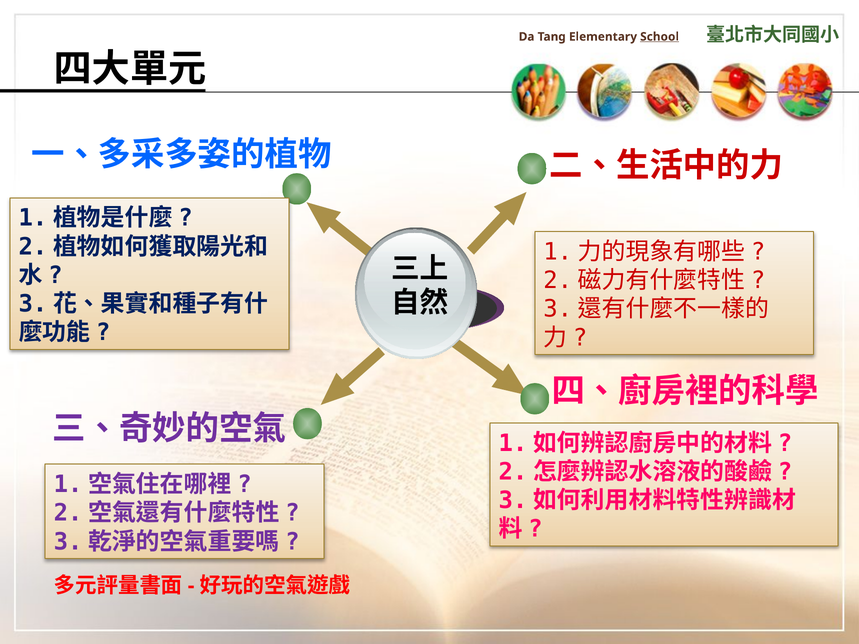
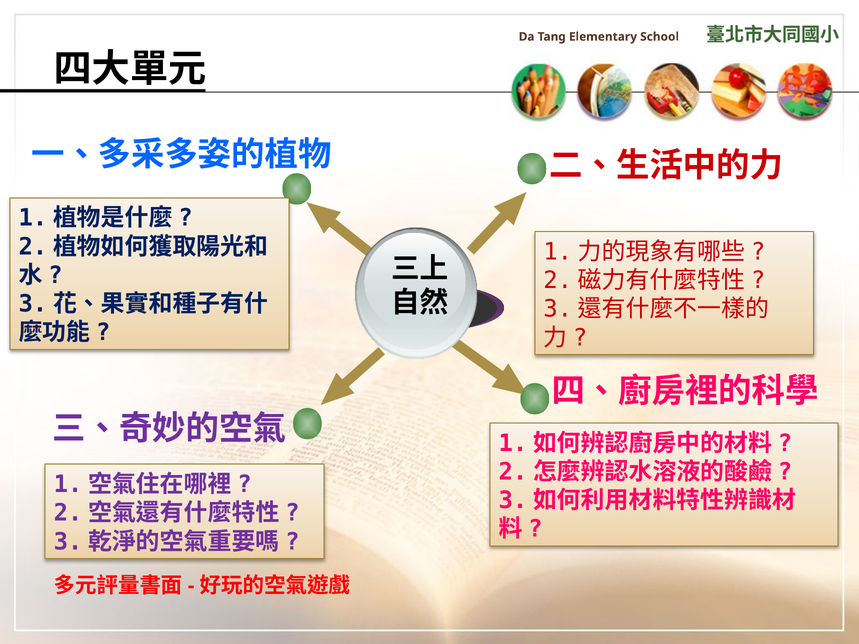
School underline: present -> none (660, 37)
